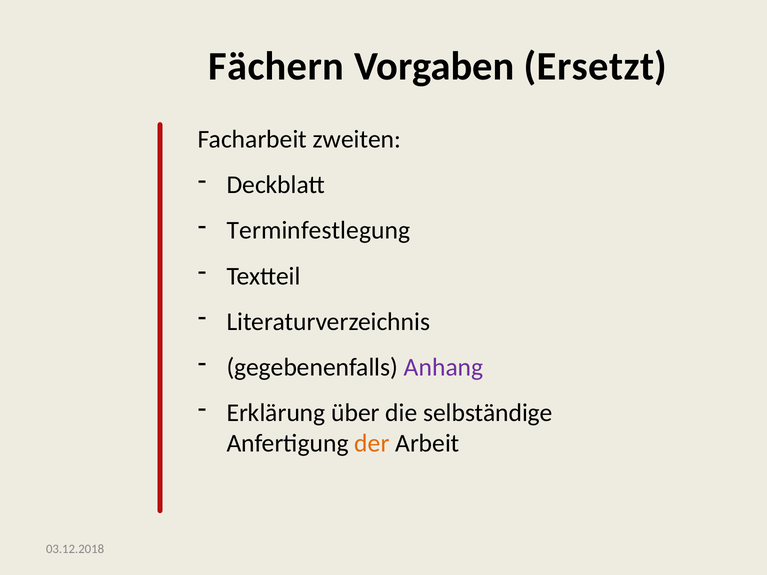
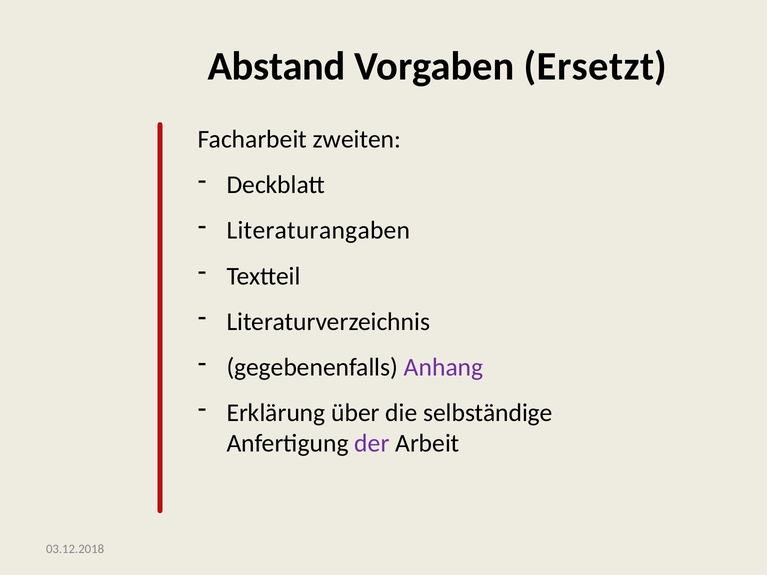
Fächern: Fächern -> Abstand (277, 67)
Terminfestlegung: Terminfestlegung -> Literaturangaben (318, 231)
der colour: orange -> purple (372, 444)
